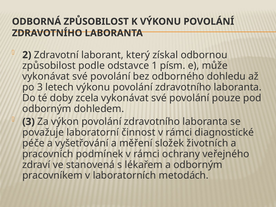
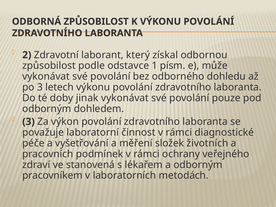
zcela: zcela -> jinak (87, 98)
